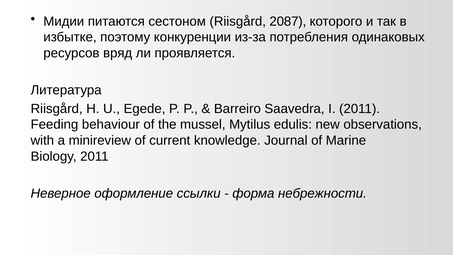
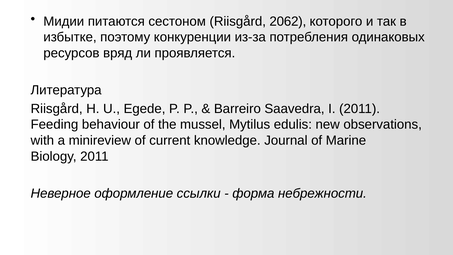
2087: 2087 -> 2062 (288, 21)
